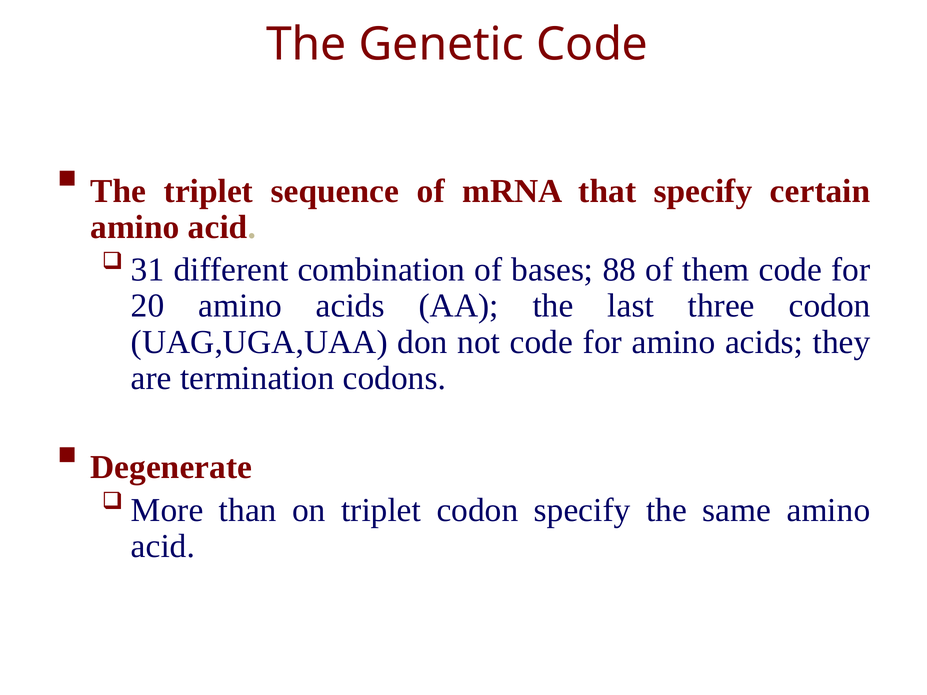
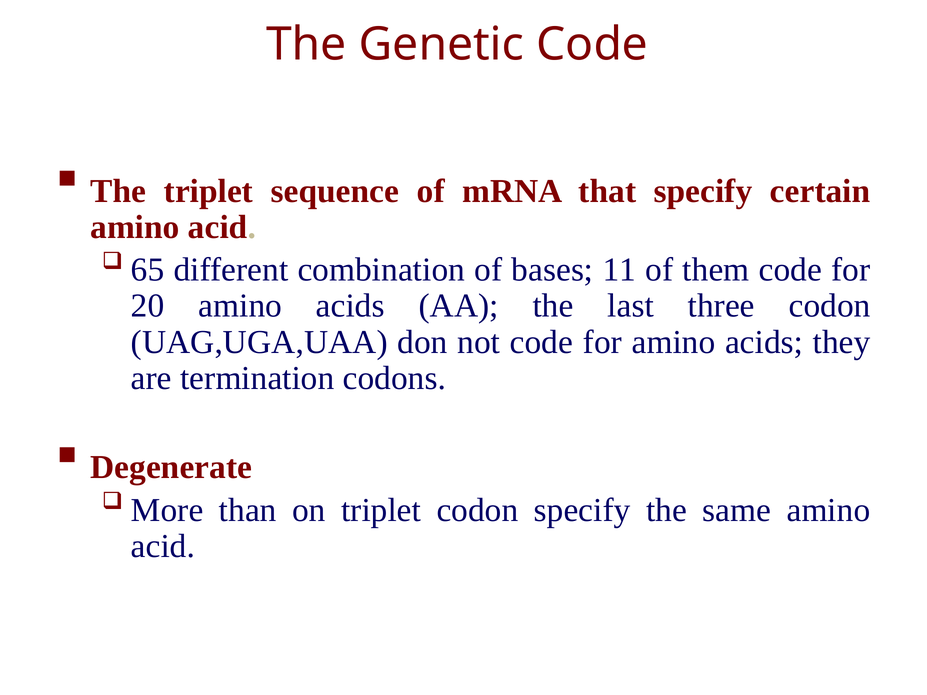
31: 31 -> 65 (148, 270)
88: 88 -> 11 (619, 270)
